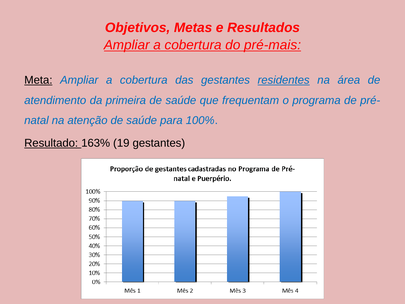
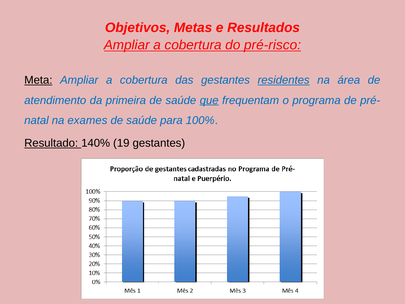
pré-mais: pré-mais -> pré-risco (273, 45)
que underline: none -> present (209, 100)
atenção: atenção -> exames (87, 120)
163%: 163% -> 140% (96, 143)
